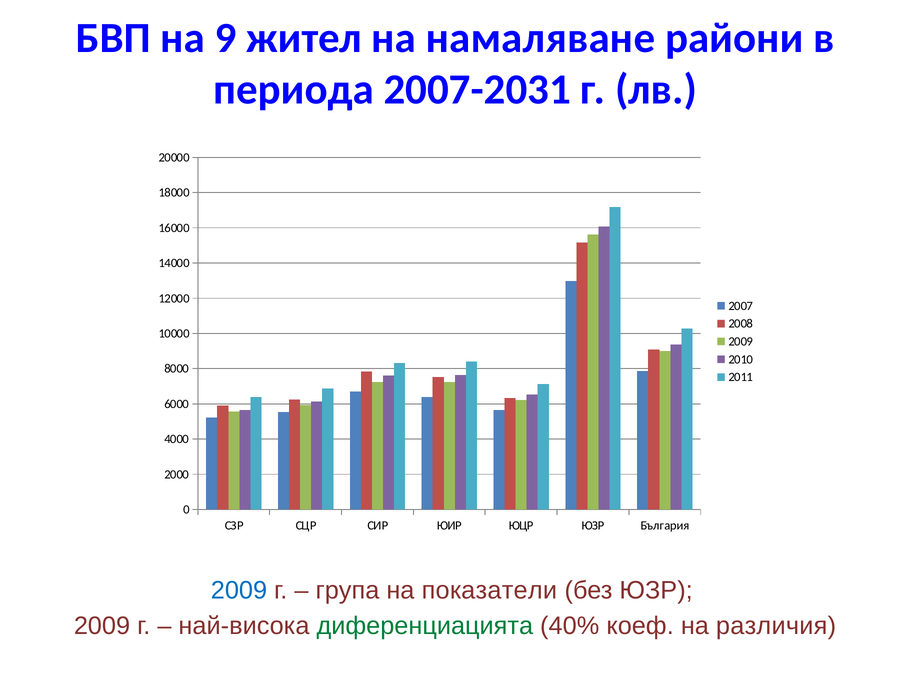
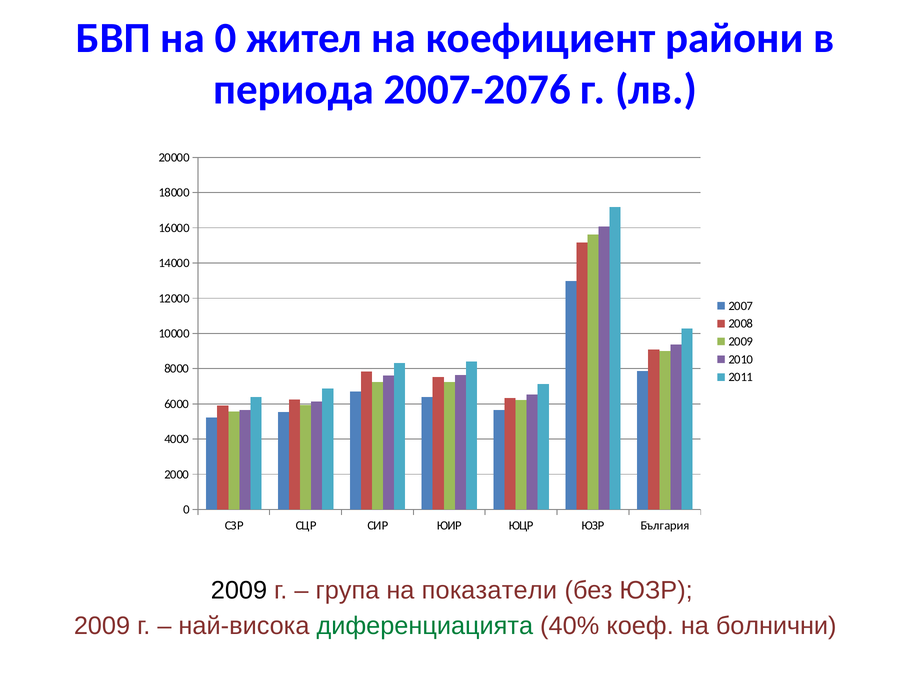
на 9: 9 -> 0 (226, 38)
намаляване: намаляване -> коефициент (540, 38)
2007-2031: 2007-2031 -> 2007-2076 (477, 89)
2009 colour: blue -> black (239, 591)
различия: различия -> болнични (776, 626)
